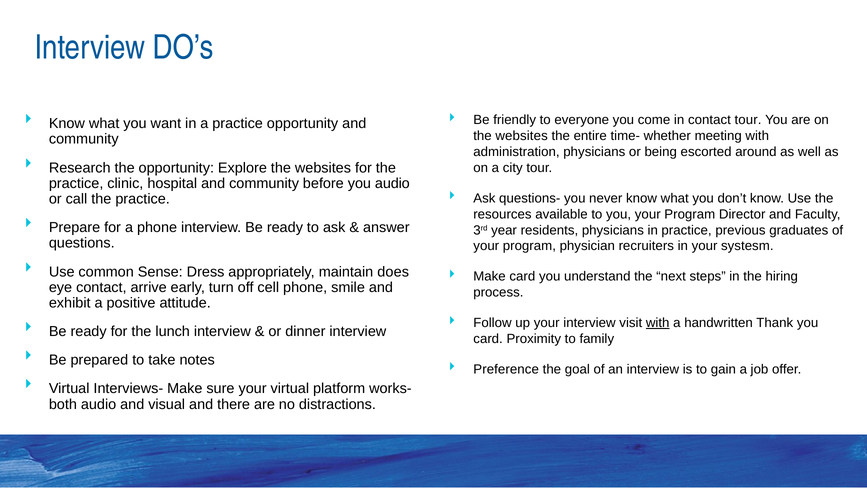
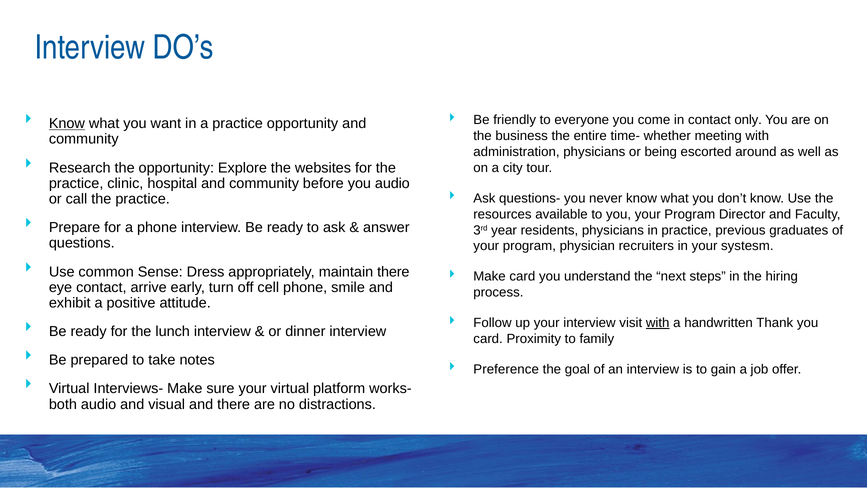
contact tour: tour -> only (748, 120)
Know underline: none -> present (67, 123)
websites: websites -> business (522, 136)
maintain does: does -> there (393, 272)
